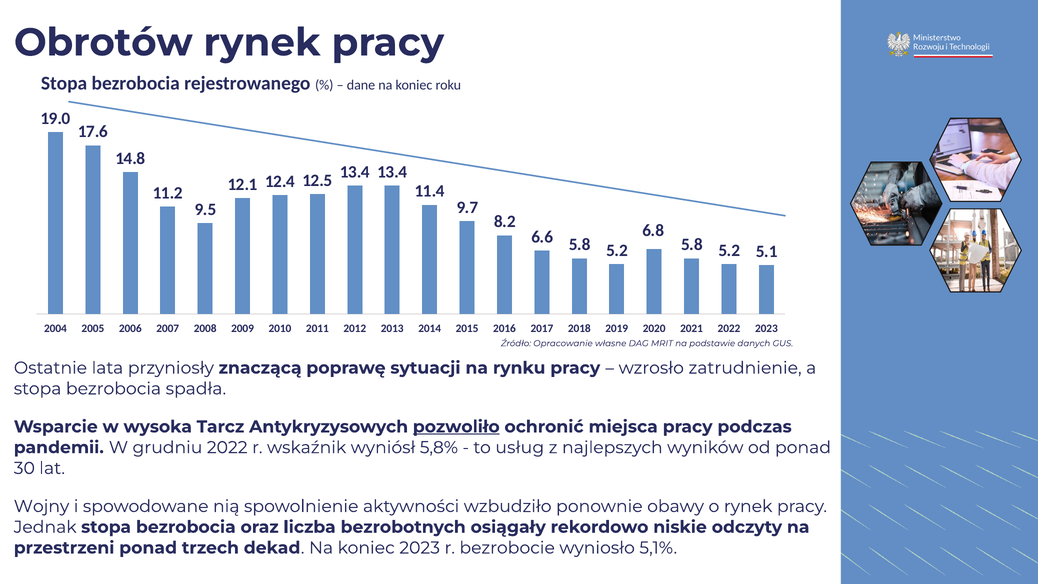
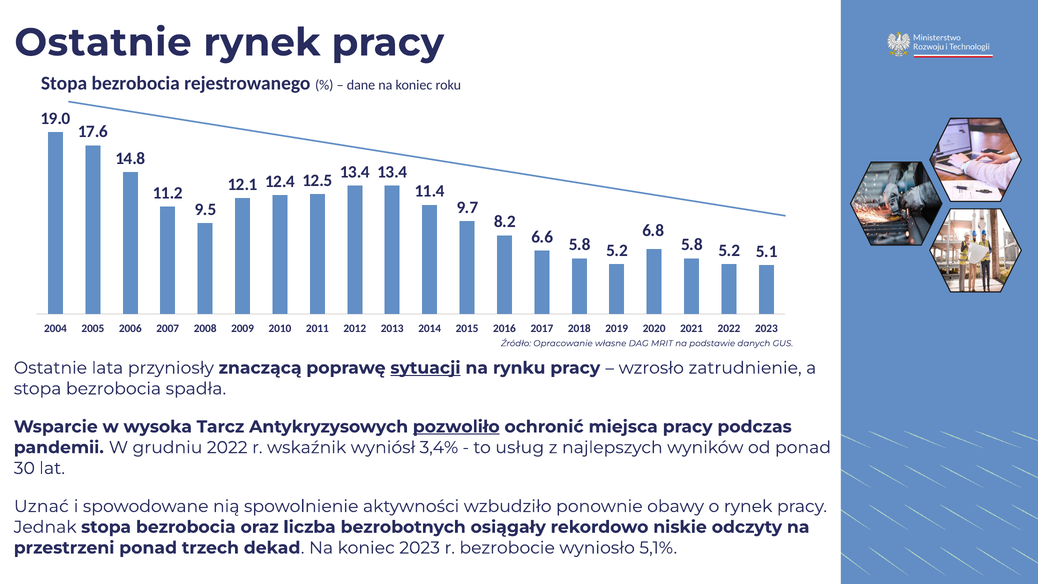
Obrotów: Obrotów -> Ostatnie (103, 43)
sytuacji underline: none -> present (425, 368)
5,8%: 5,8% -> 3,4% (439, 447)
Wojny: Wojny -> Uznać (41, 506)
